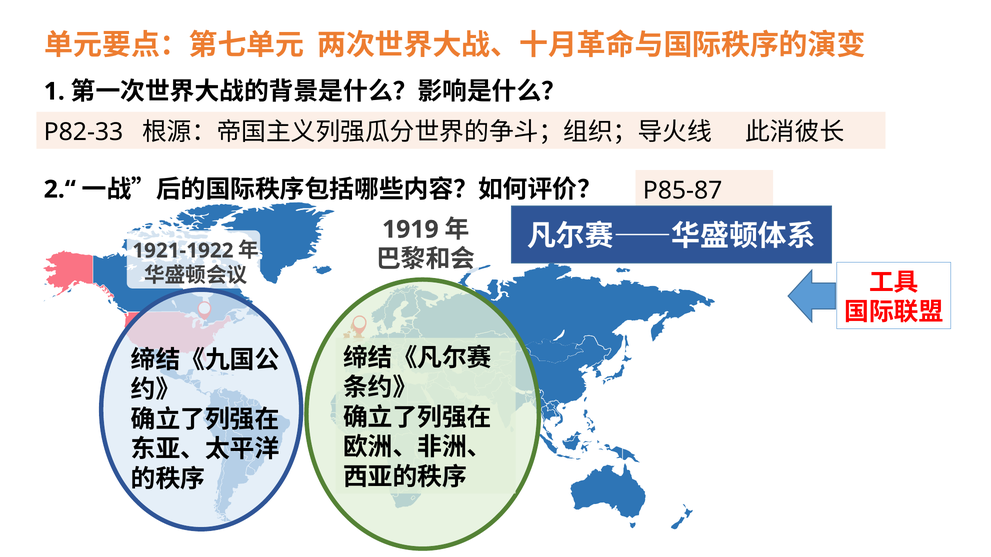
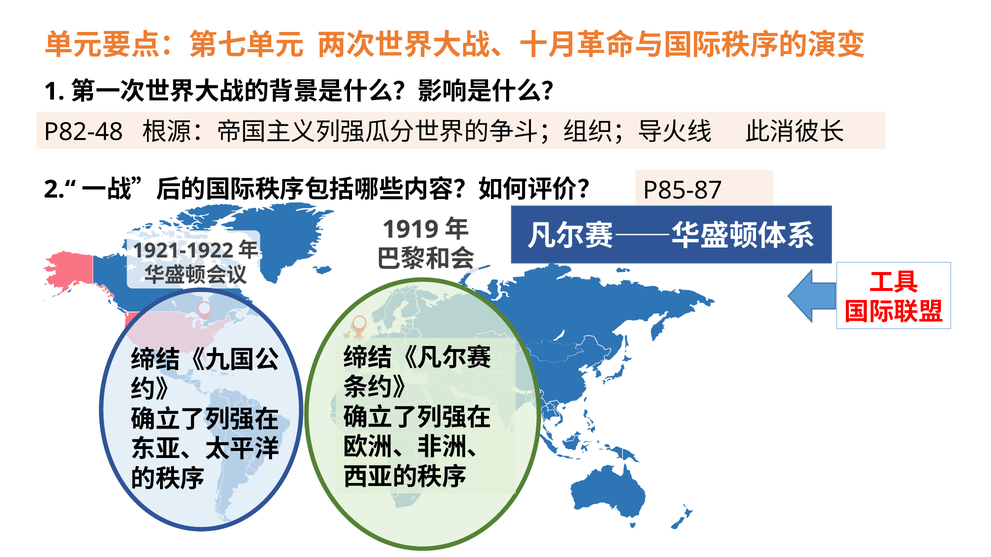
P82-33: P82-33 -> P82-48 (84, 132)
